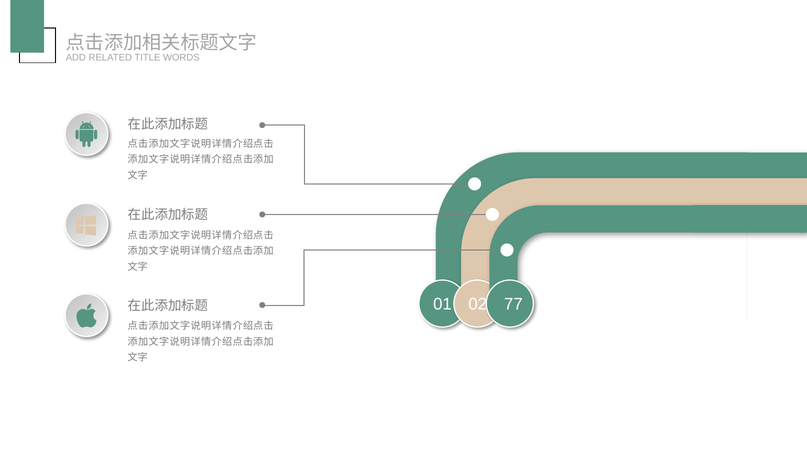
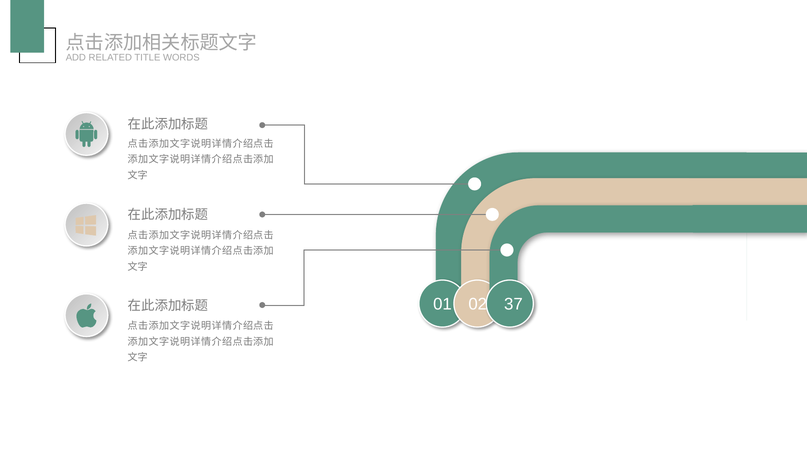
77: 77 -> 37 (513, 304)
